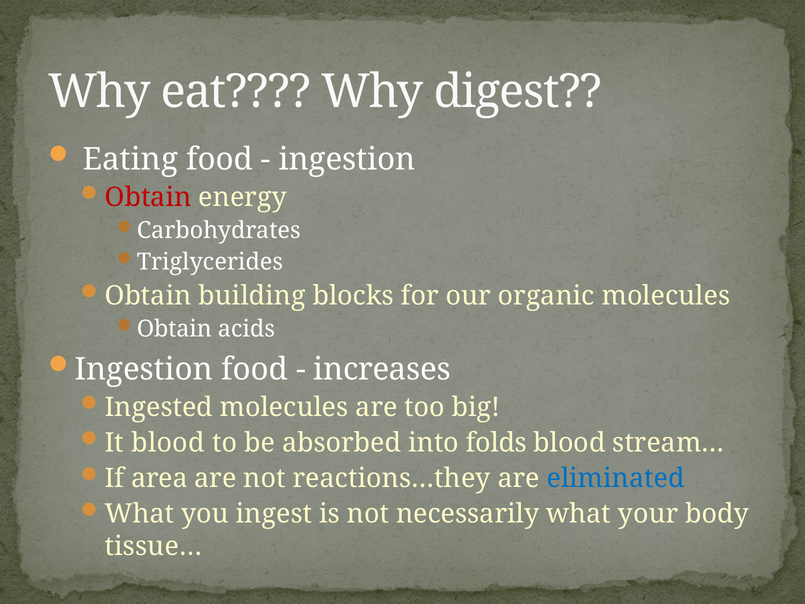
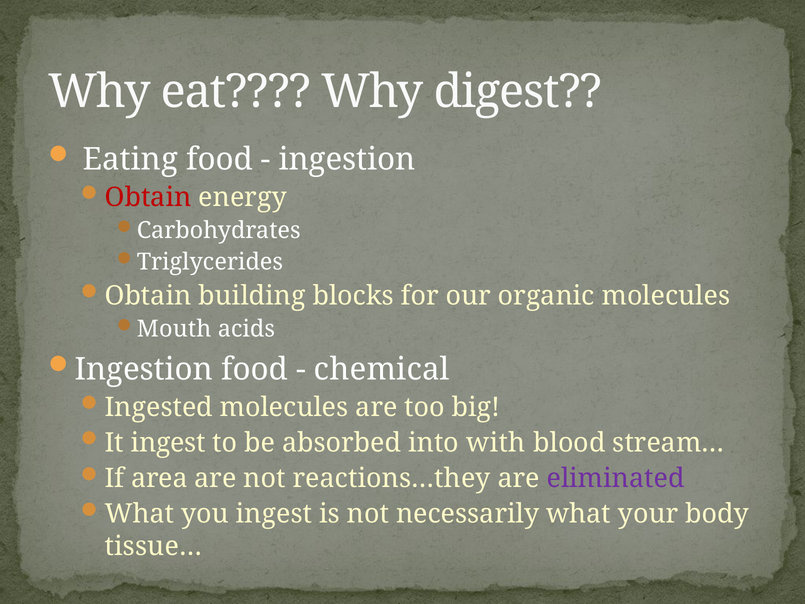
Obtain: Obtain -> Mouth (174, 329)
increases: increases -> chemical (382, 369)
It blood: blood -> ingest (168, 443)
folds: folds -> with (496, 443)
eliminated colour: blue -> purple (616, 478)
